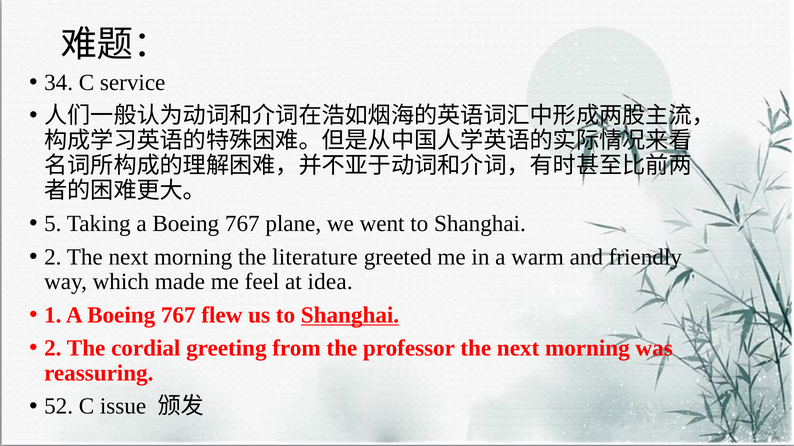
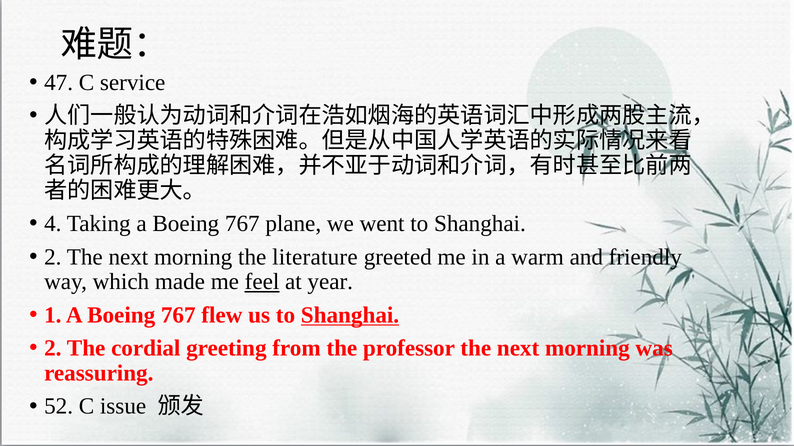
34: 34 -> 47 (59, 83)
5: 5 -> 4 (53, 224)
feel underline: none -> present (262, 282)
idea: idea -> year (330, 282)
